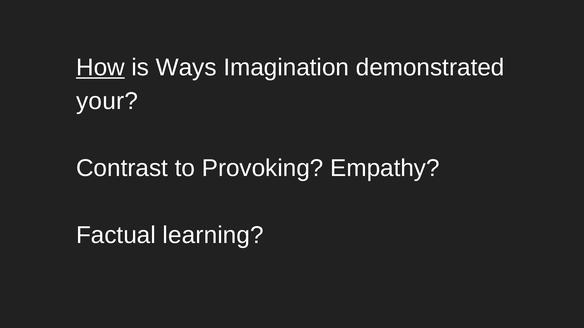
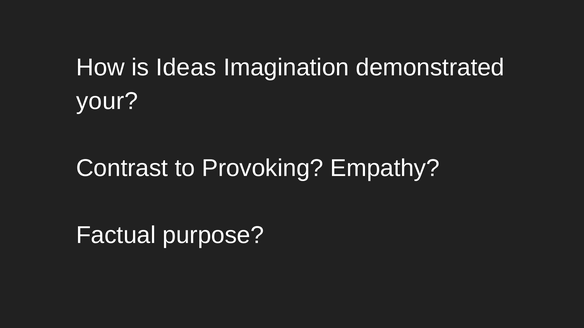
How underline: present -> none (100, 68)
Ways: Ways -> Ideas (186, 68)
learning: learning -> purpose (213, 235)
